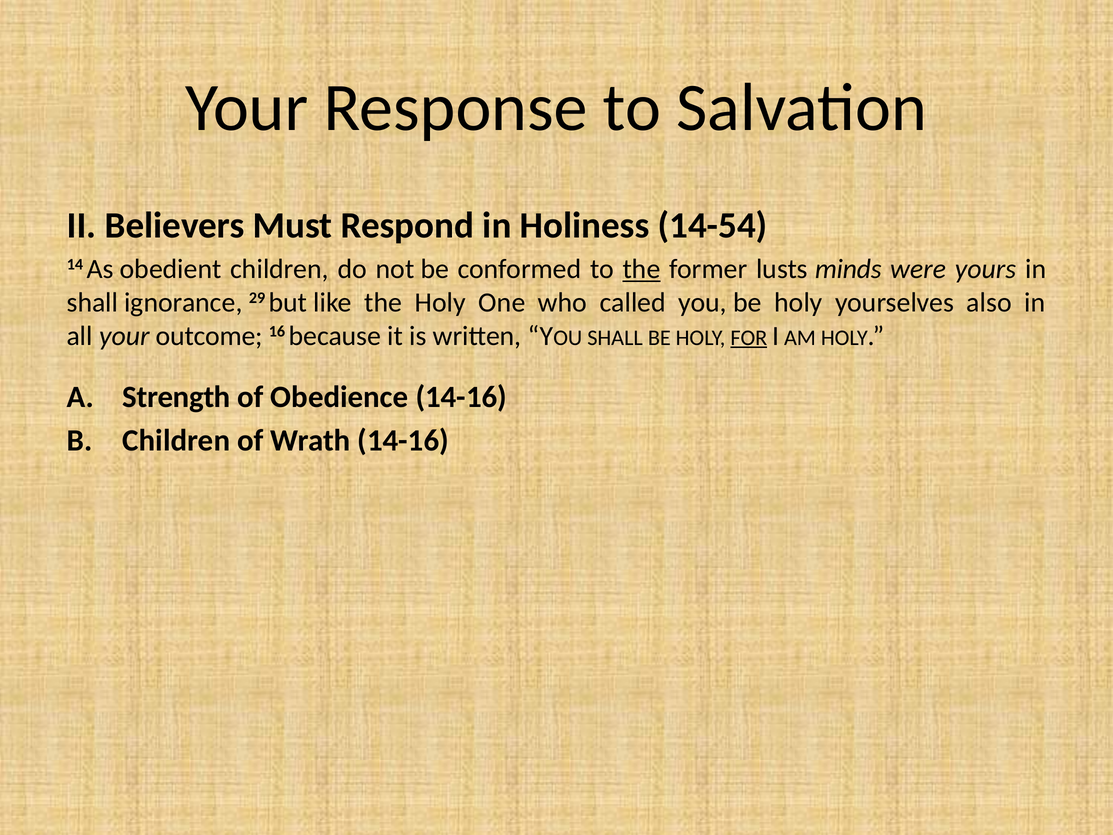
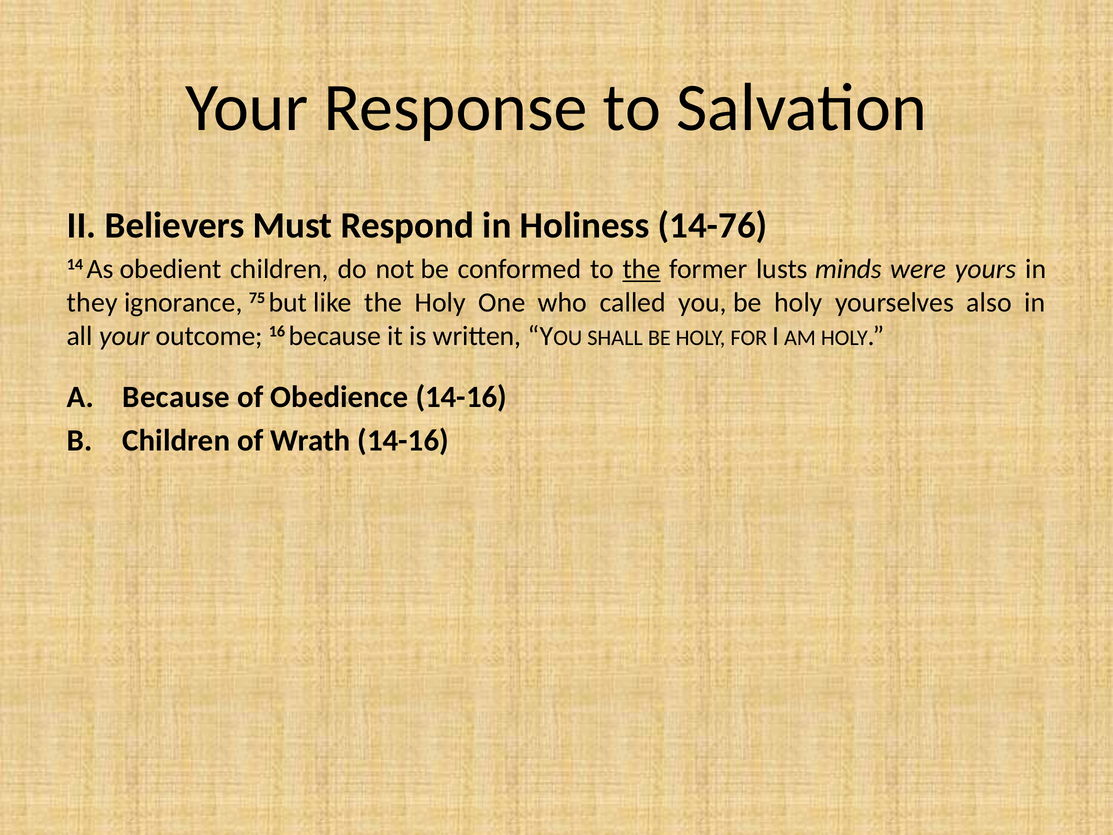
14-54: 14-54 -> 14-76 (713, 225)
shall: shall -> they (92, 302)
29: 29 -> 75 (257, 298)
FOR underline: present -> none (749, 338)
Strength: Strength -> Because (176, 397)
